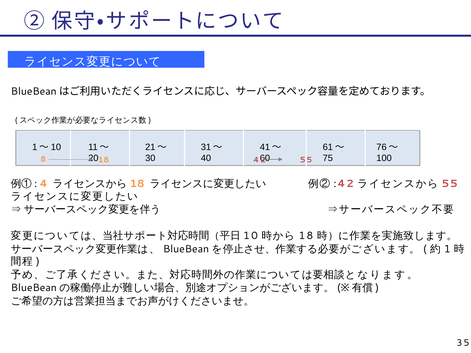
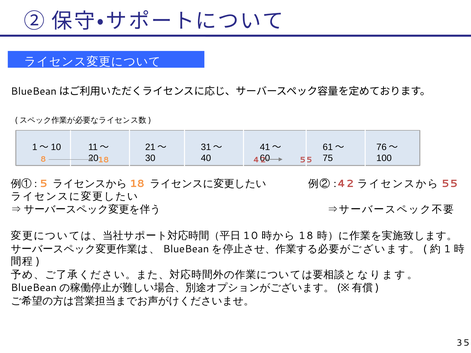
4: 4 -> 5 (44, 184)
